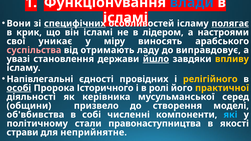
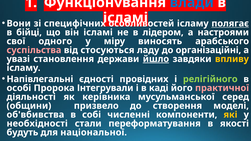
специфічних underline: present -> none (75, 23)
крик: крик -> бійці (29, 32)
уникає: уникає -> одного (55, 41)
отримають: отримають -> стосуються (107, 50)
виправдовує: виправдовує -> організаційні (208, 50)
релігійного colour: yellow -> light green (210, 79)
особі underline: present -> none (19, 88)
Історичного: Історичного -> Інтегрували (105, 88)
ролі: ролі -> каді (159, 88)
практичної colour: yellow -> pink (222, 88)
які colour: light blue -> yellow (230, 115)
політичному: політичному -> необхідності (37, 124)
правонаступництва: правонаступництва -> переформатування (155, 124)
страви: страви -> будуть (22, 133)
неприйнятне: неприйнятне -> національної (94, 133)
